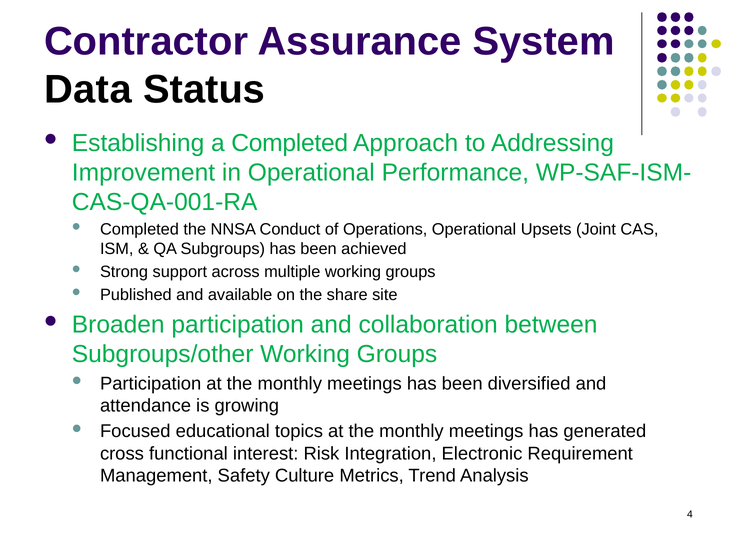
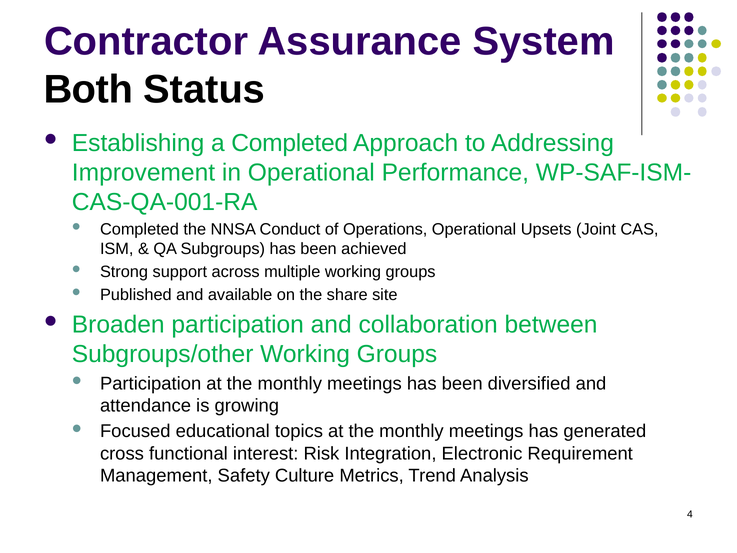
Data: Data -> Both (88, 89)
